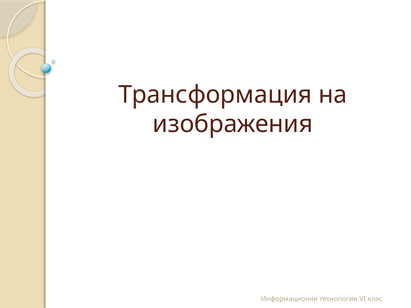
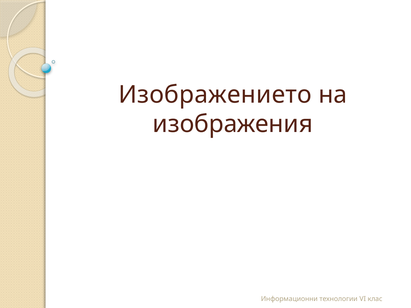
Трансформация: Трансформация -> Изображението (215, 95)
